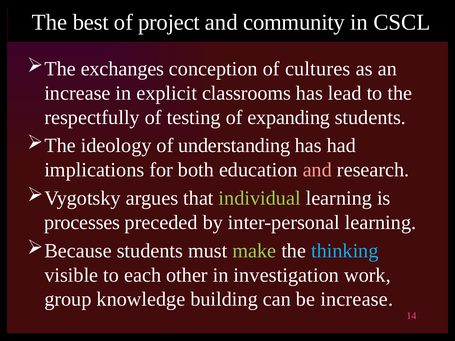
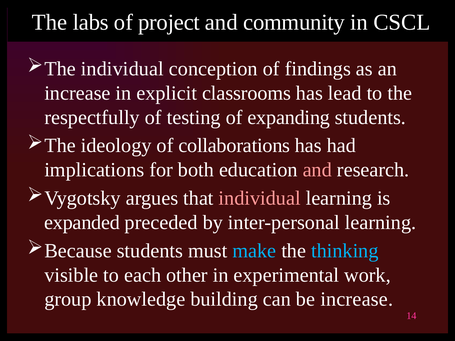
best: best -> labs (91, 22)
The exchanges: exchanges -> individual (122, 69)
cultures: cultures -> findings (318, 69)
understanding: understanding -> collaborations (234, 146)
individual colour: light green -> pink (260, 198)
processes: processes -> expanded (82, 223)
make colour: light green -> light blue (254, 251)
investigation: investigation -> experimental (286, 275)
